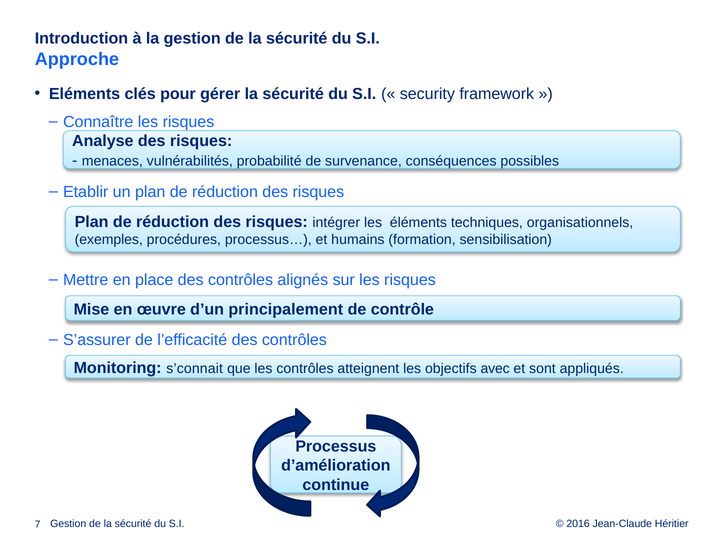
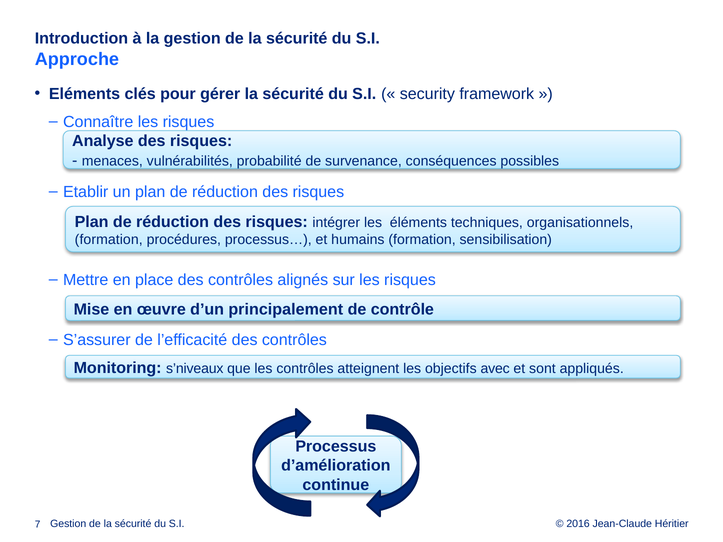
exemples: exemples -> formation (109, 240)
s’connait: s’connait -> s’niveaux (195, 369)
